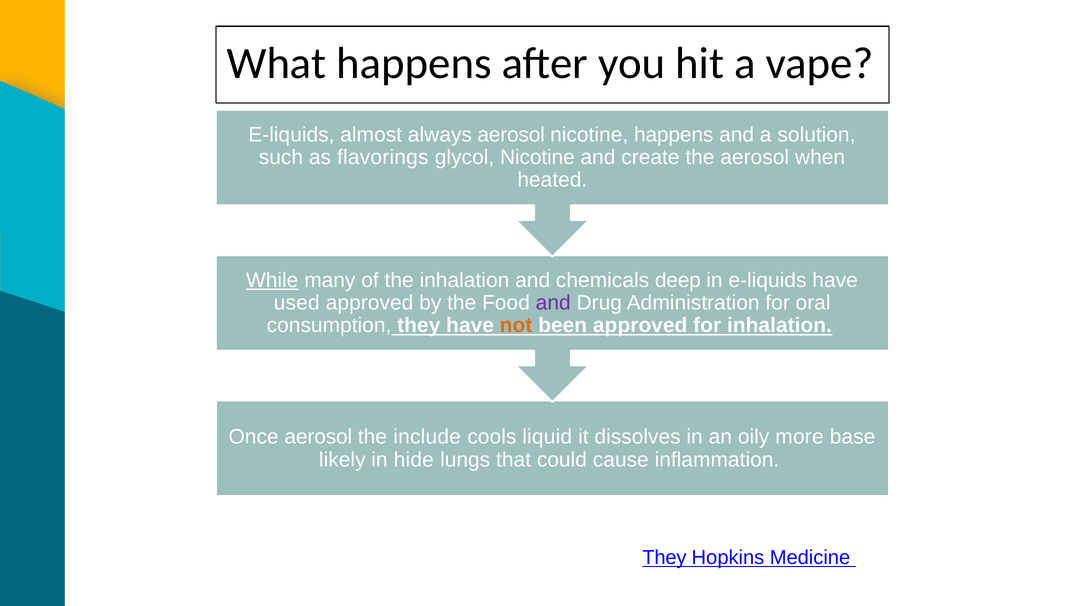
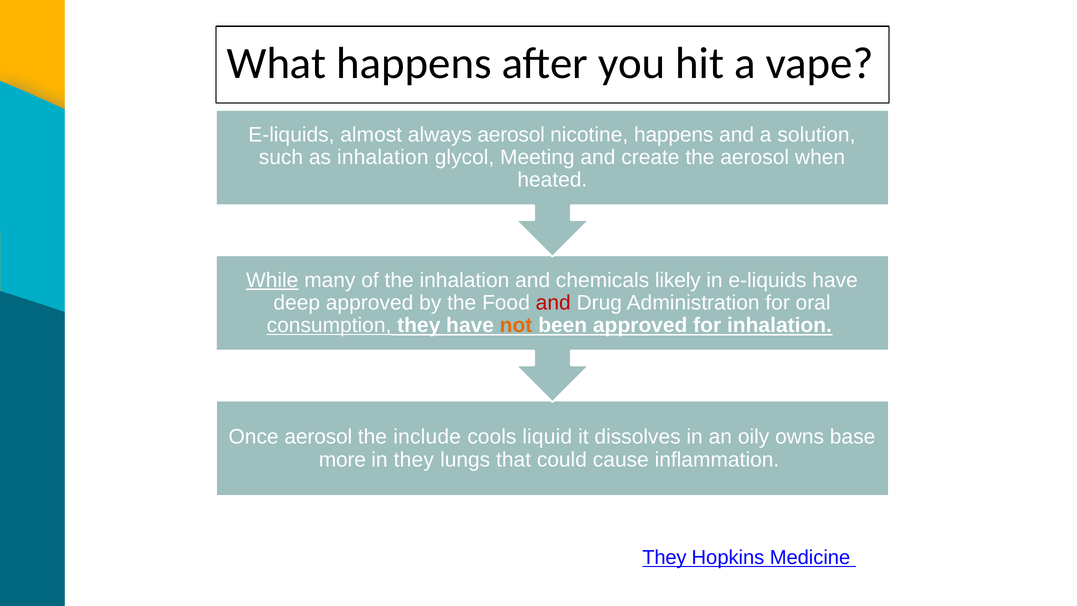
as flavorings: flavorings -> inhalation (383, 157)
glycol Nicotine: Nicotine -> Meeting (537, 157)
deep: deep -> likely (678, 280)
used: used -> deep (297, 303)
and colour: purple -> red (553, 303)
consumption underline: none -> present (329, 325)
more: more -> owns (800, 437)
likely: likely -> more (342, 459)
in hide: hide -> they (414, 459)
